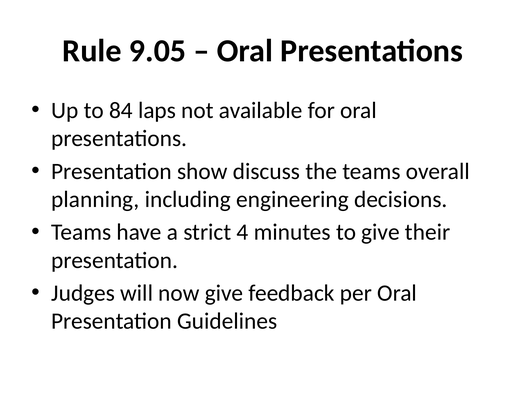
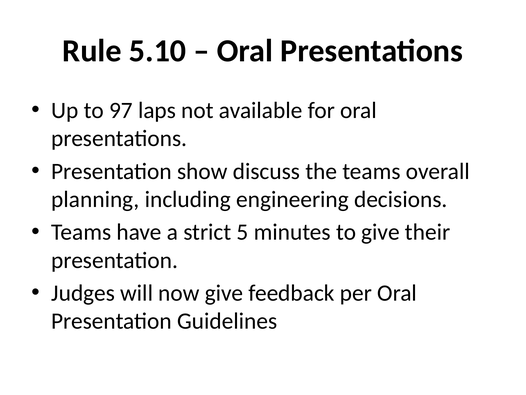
9.05: 9.05 -> 5.10 (158, 51)
84: 84 -> 97 (121, 110)
4: 4 -> 5 (243, 232)
